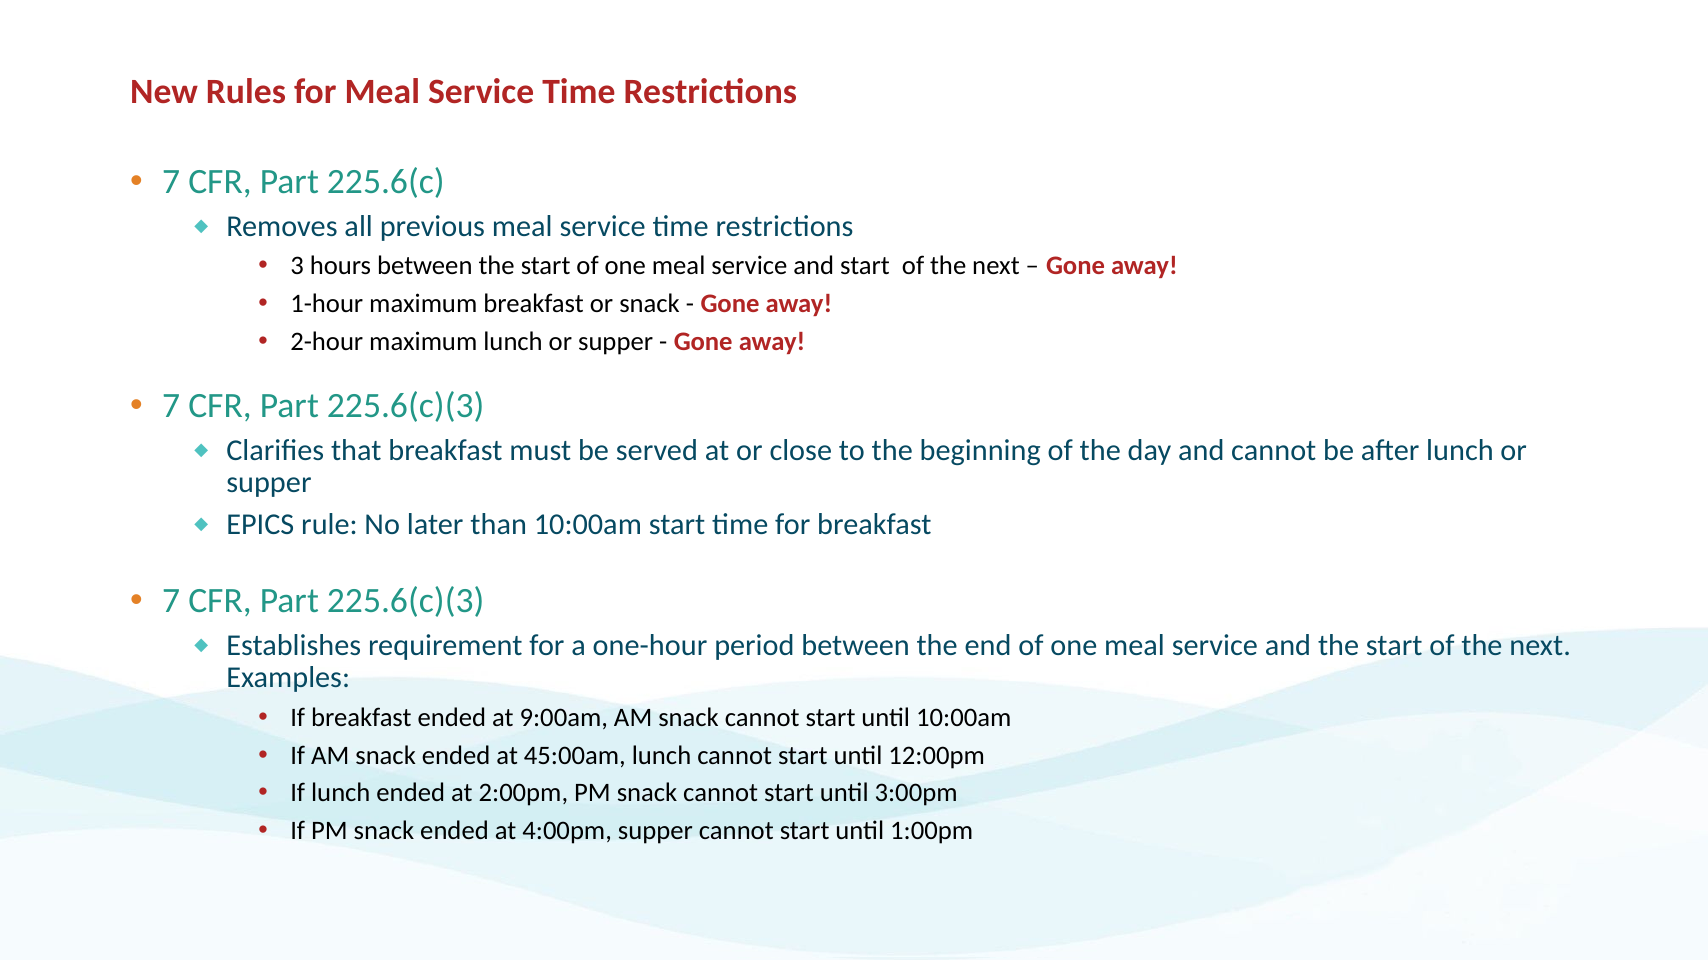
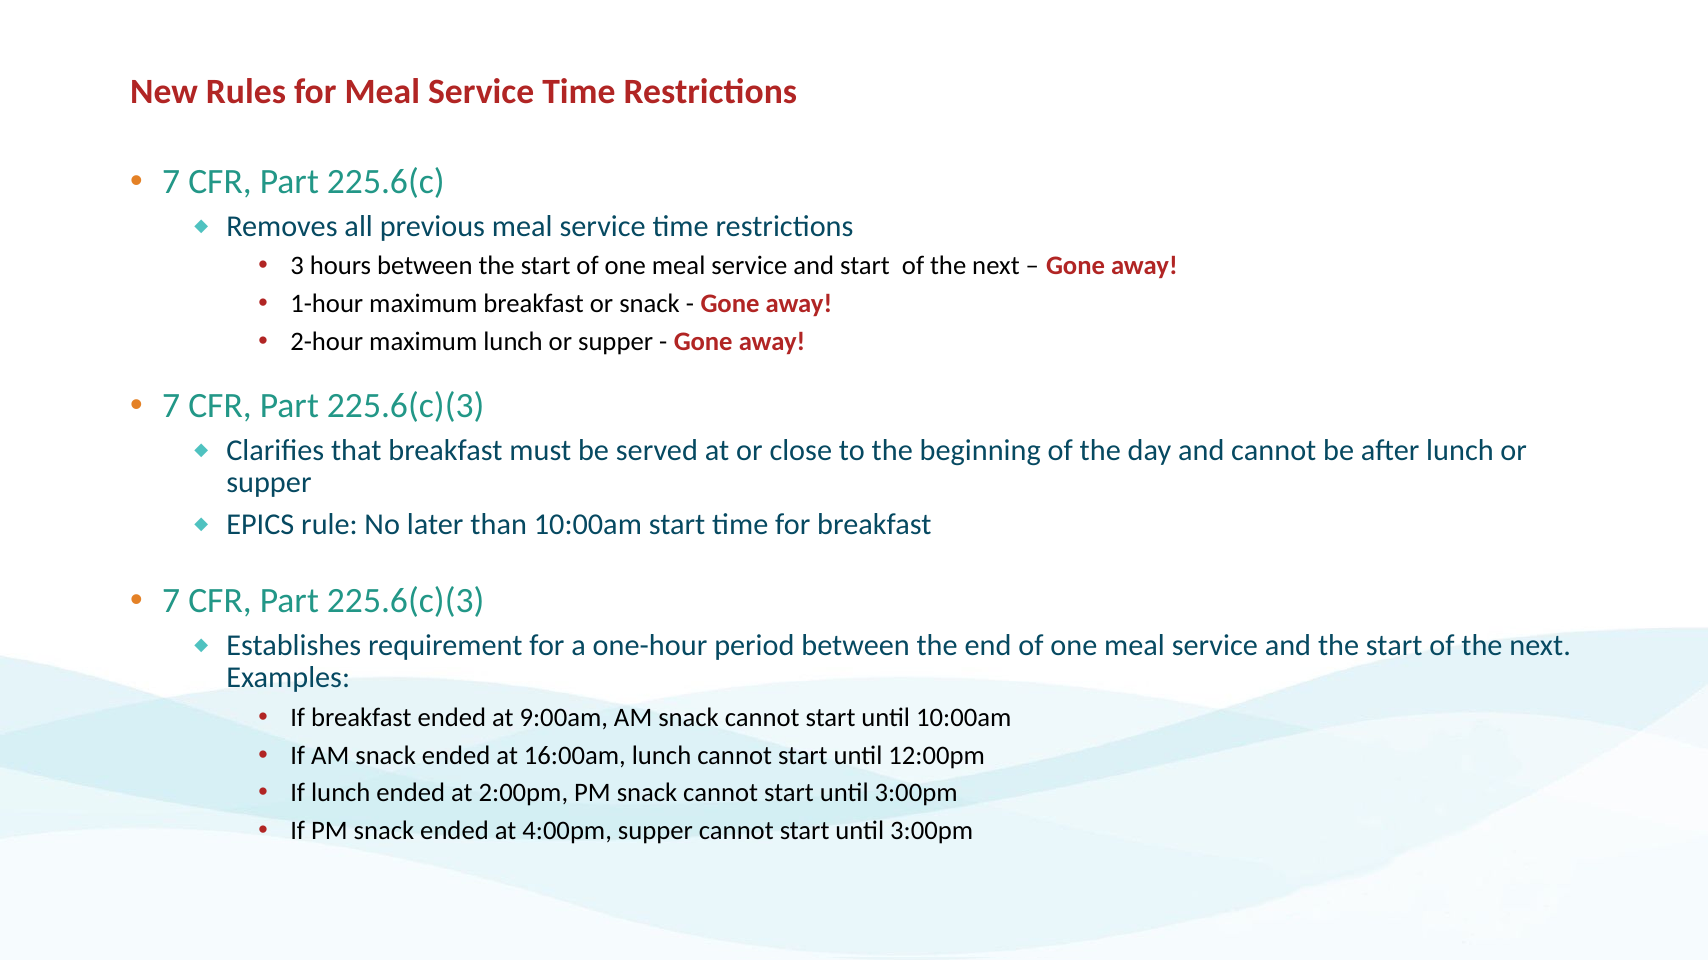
45:00am: 45:00am -> 16:00am (575, 756)
1:00pm: 1:00pm -> 3:00pm (932, 831)
